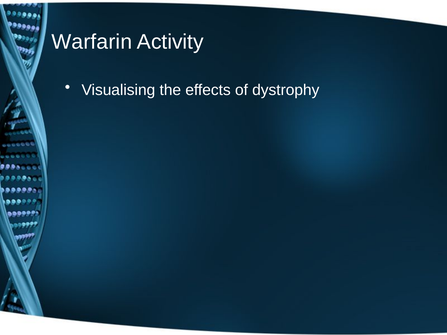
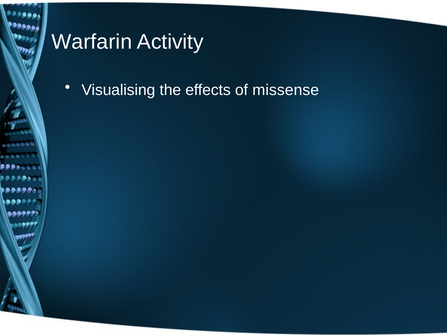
dystrophy: dystrophy -> missense (286, 90)
